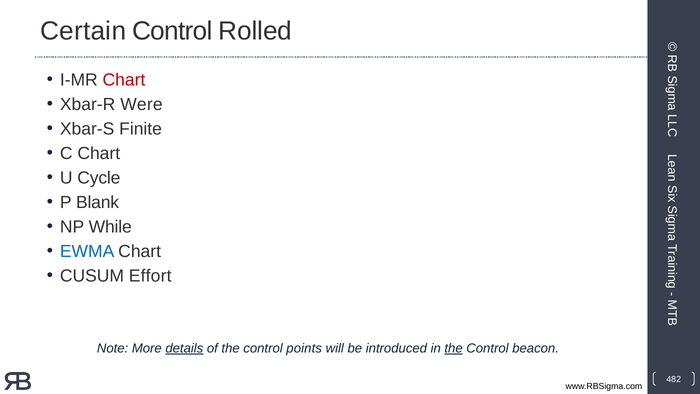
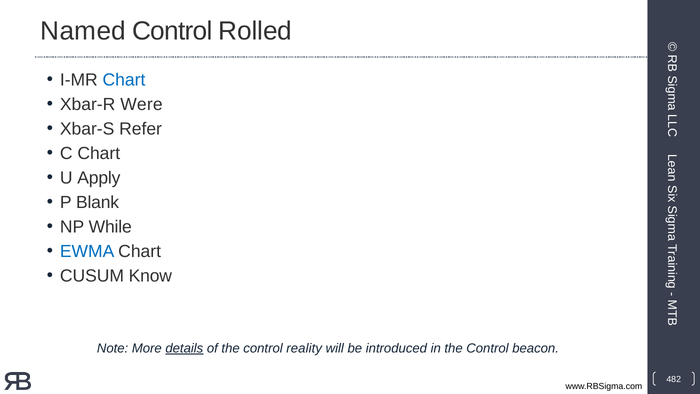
Certain: Certain -> Named (83, 31)
Chart colour: red -> blue (124, 80)
Finite: Finite -> Refer (141, 129)
Cycle: Cycle -> Apply (99, 178)
Effort: Effort -> Know (150, 276)
points: points -> reality (304, 348)
the underline: present -> none (454, 348)
